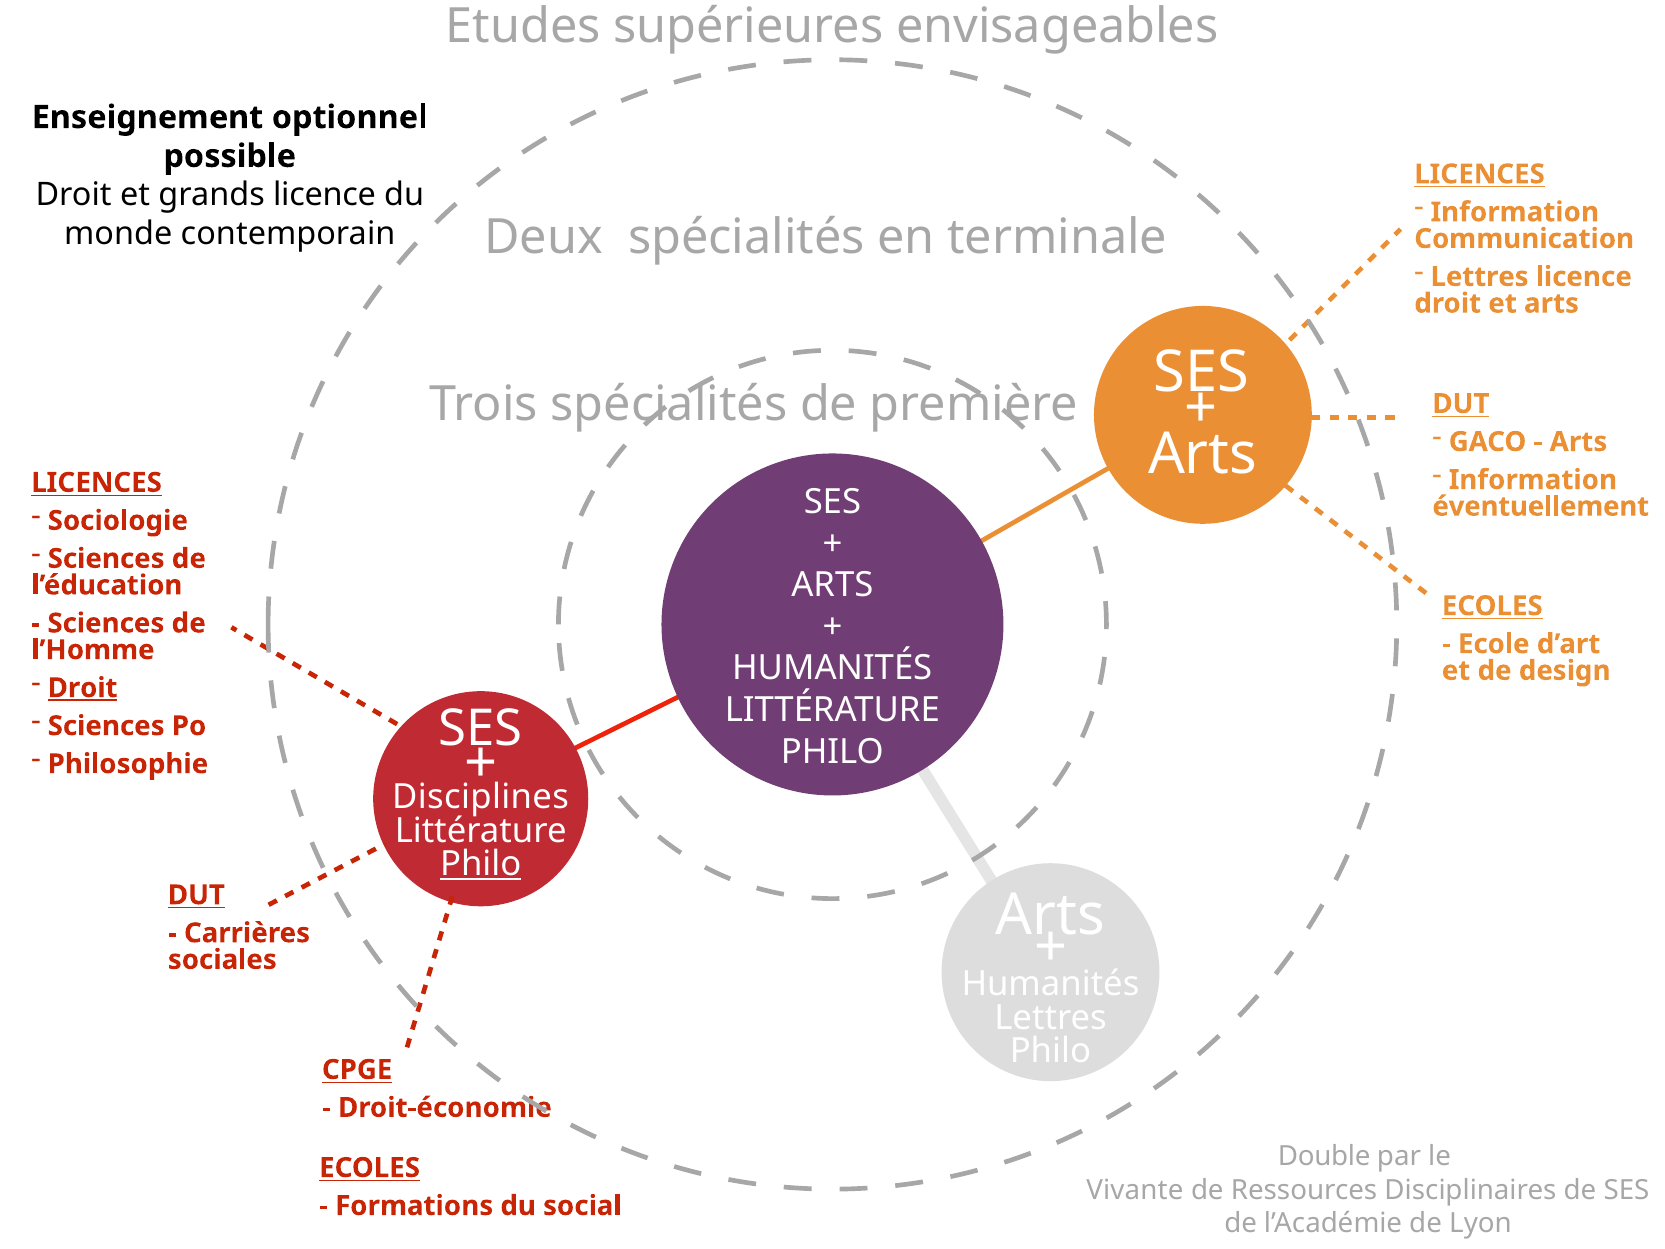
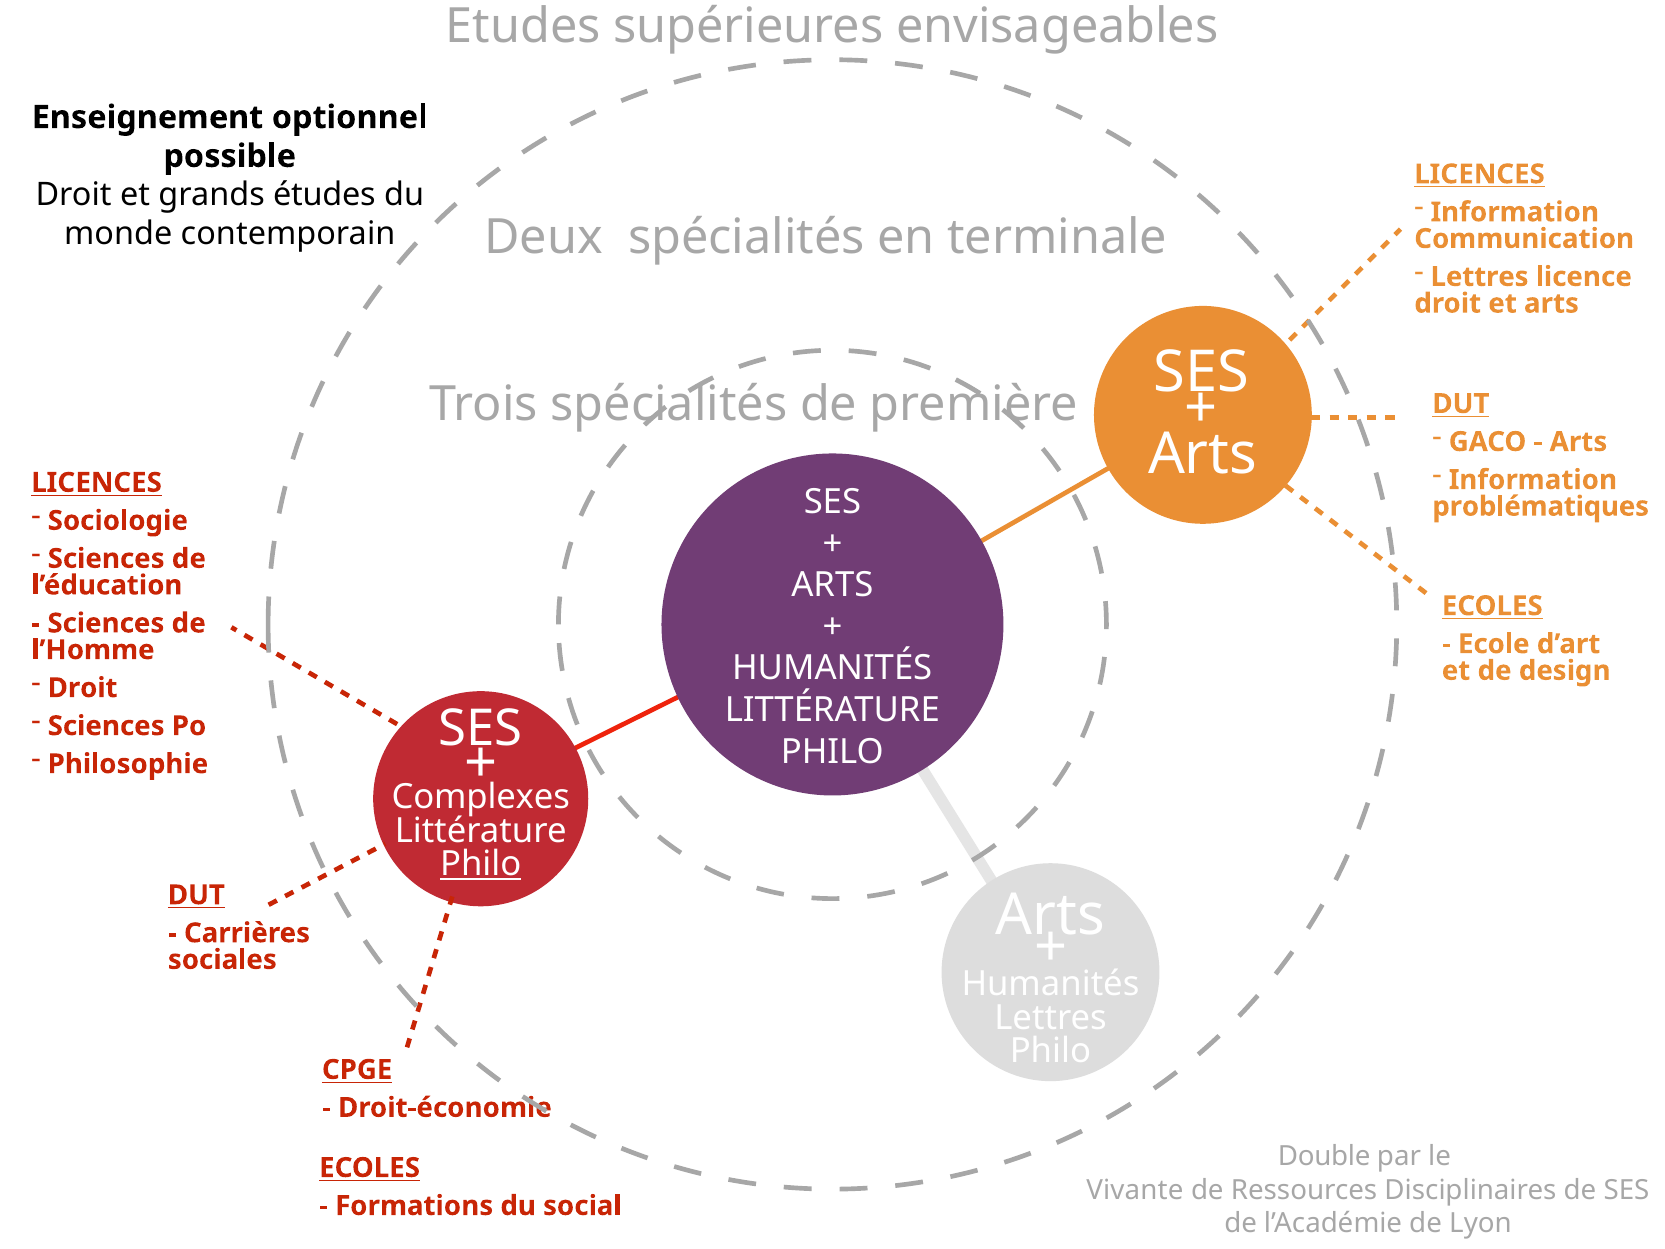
grands licence: licence -> études (324, 195)
éventuellement: éventuellement -> problématiques (1541, 506)
Droit underline: present -> none (83, 688)
Disciplines: Disciplines -> Complexes (481, 797)
